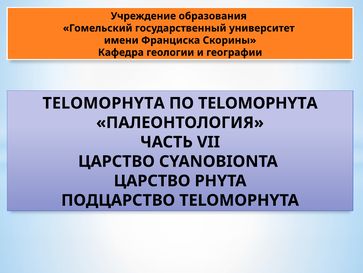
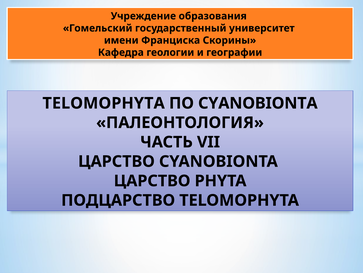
ПО TELOMOPHYTA: TELOMOPHYTA -> CYANOBIONTA (258, 103)
